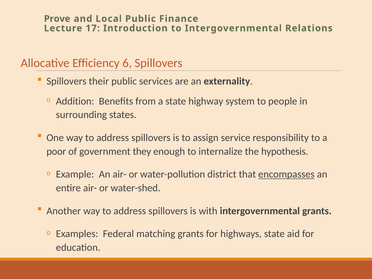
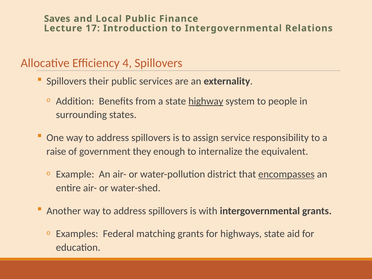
Prove: Prove -> Saves (57, 19)
6: 6 -> 4 (127, 63)
highway underline: none -> present (206, 101)
poor: poor -> raise (56, 151)
hypothesis: hypothesis -> equivalent (285, 151)
